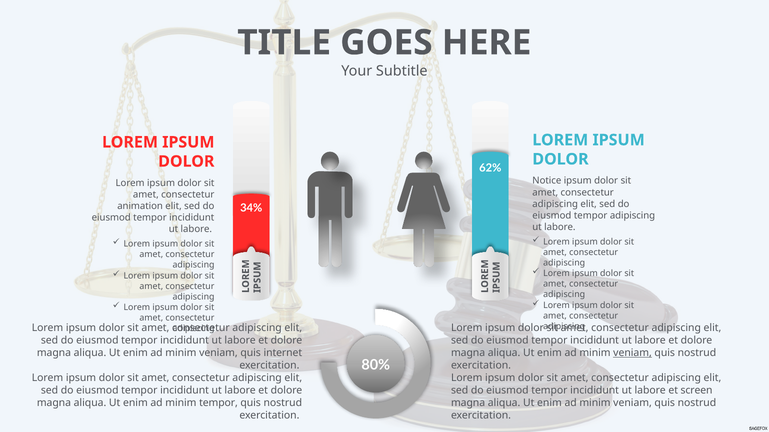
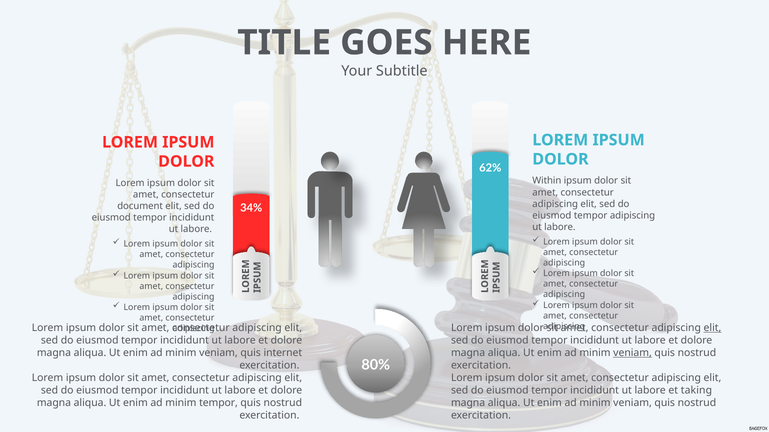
Notice: Notice -> Within (547, 181)
animation: animation -> document (140, 206)
elit underline: none -> present (712, 328)
screen: screen -> taking (696, 391)
